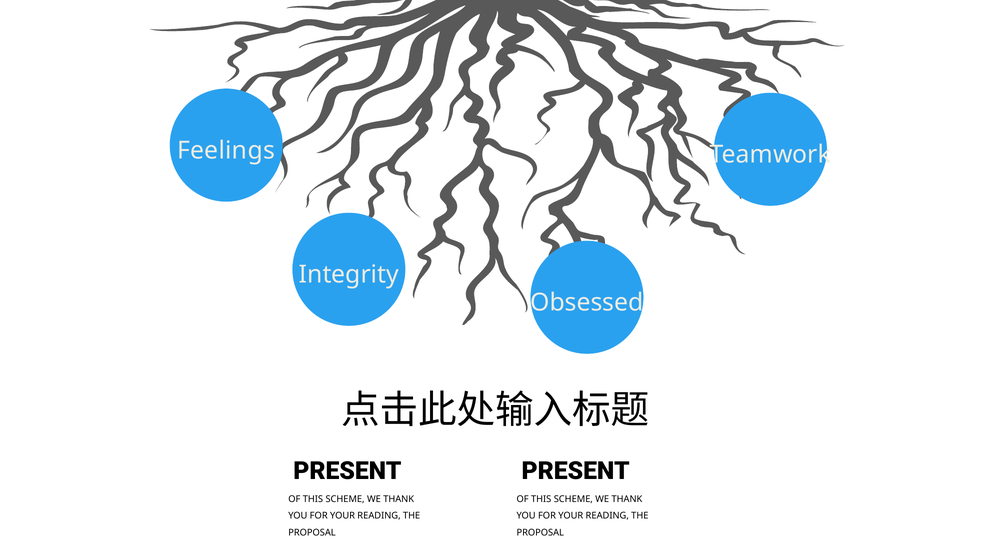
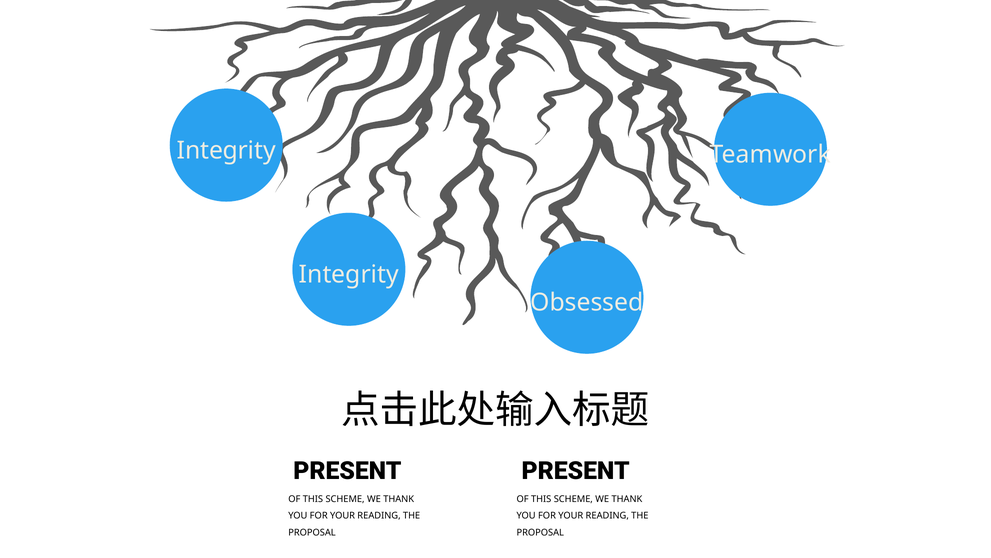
Feelings: Feelings -> Integrity (226, 150)
